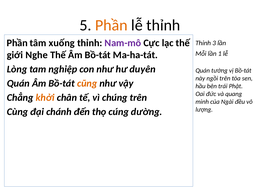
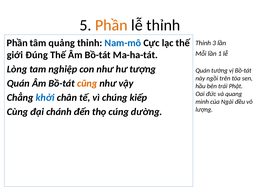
xuống: xuống -> quảng (62, 43)
Nam-mô colour: purple -> blue (123, 43)
Nghe: Nghe -> Đúng (37, 55)
duyên: duyên -> tượng (143, 69)
khởi colour: orange -> blue (45, 98)
chúng trên: trên -> kiếp (138, 98)
